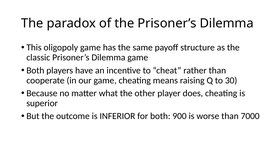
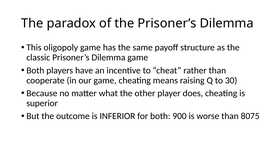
7000: 7000 -> 8075 (250, 116)
